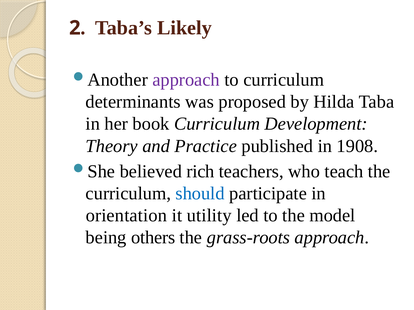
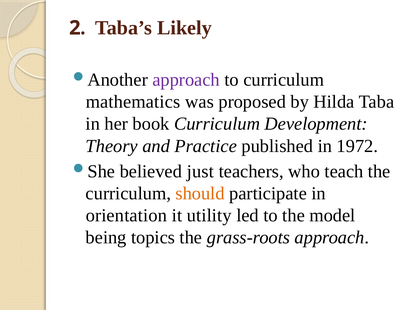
determinants: determinants -> mathematics (133, 102)
1908: 1908 -> 1972 (357, 146)
rich: rich -> just (200, 172)
should colour: blue -> orange (200, 194)
others: others -> topics (153, 238)
